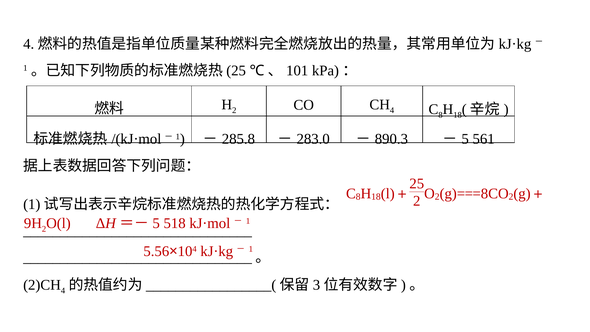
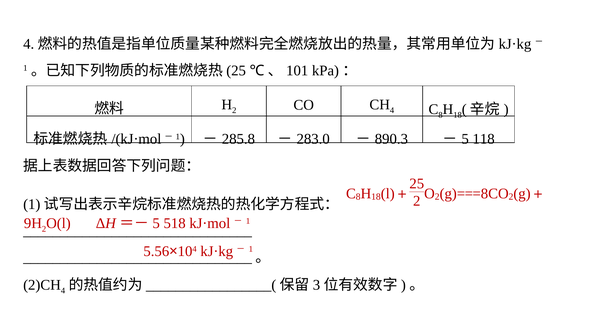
561: 561 -> 118 (484, 139)
